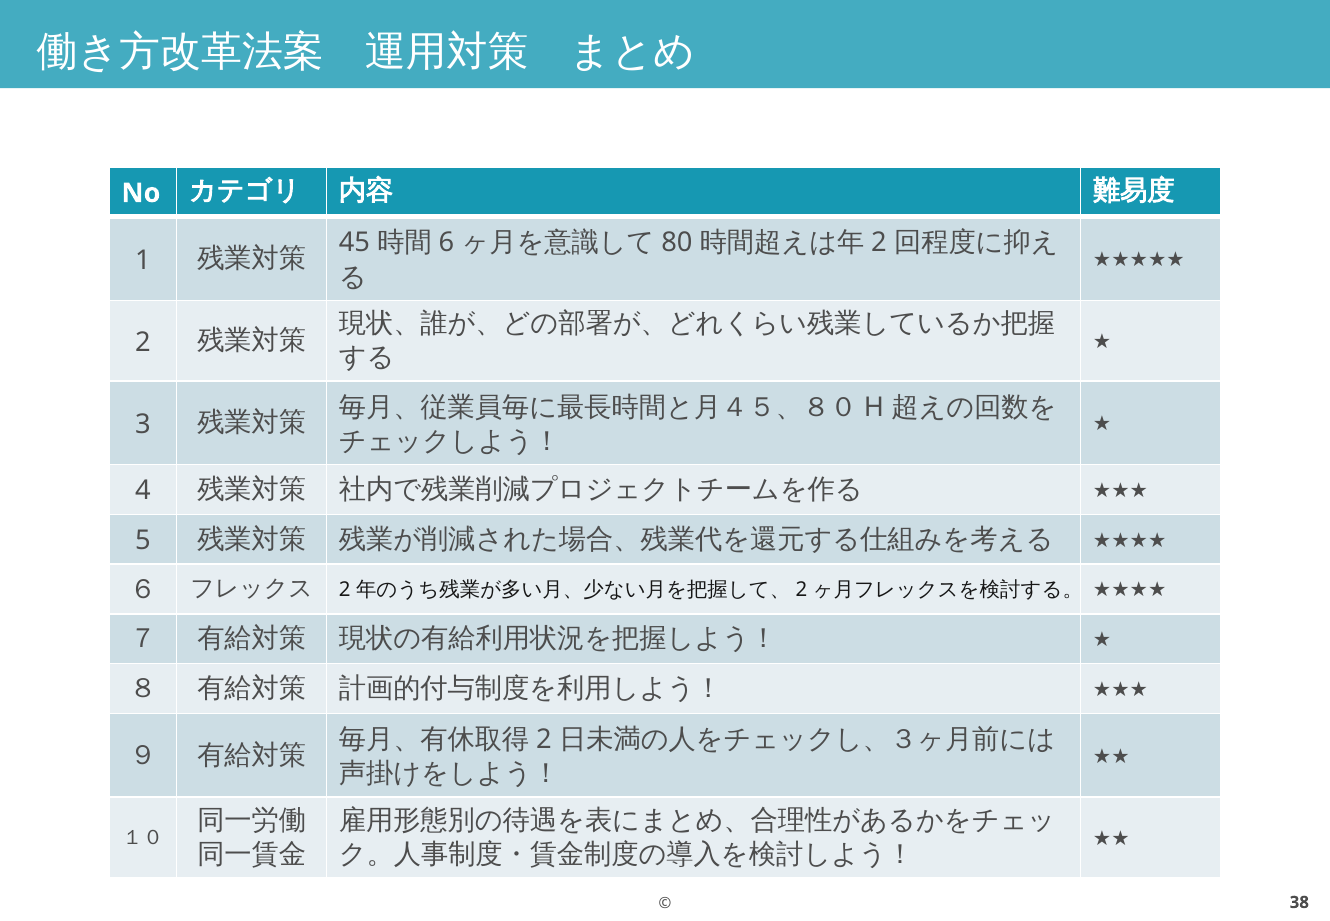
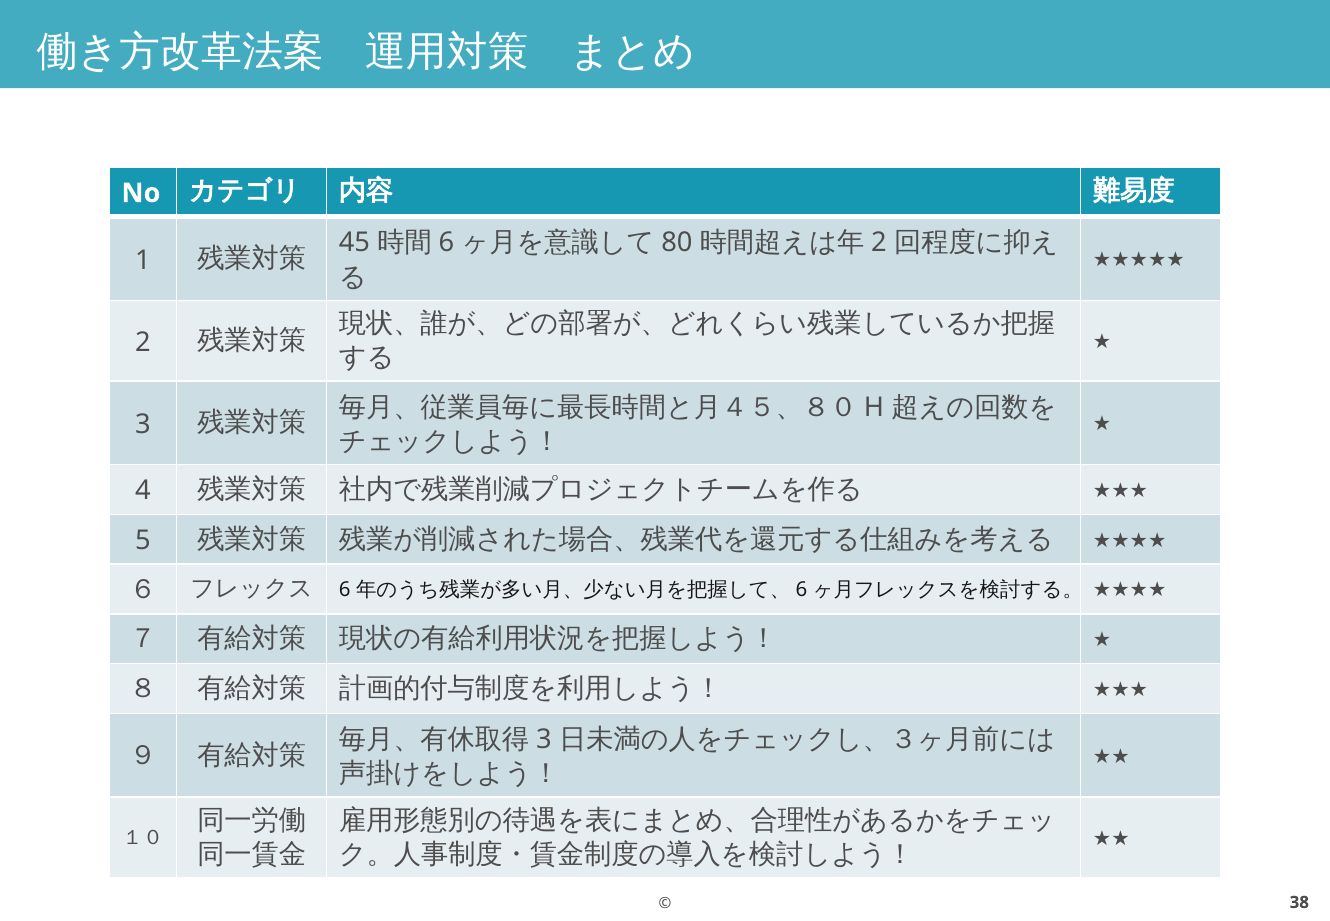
2: 2 -> 6 (345, 590)
2: 2 -> 6 (801, 590)
2: 2 -> 3 (544, 739)
